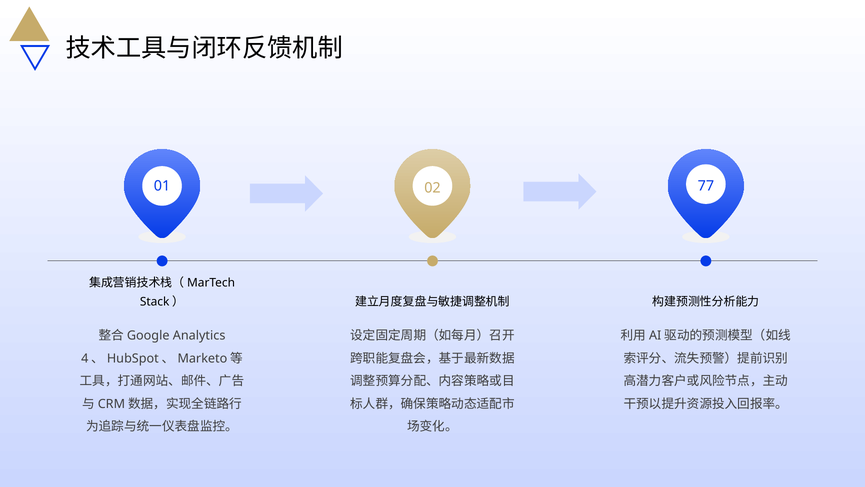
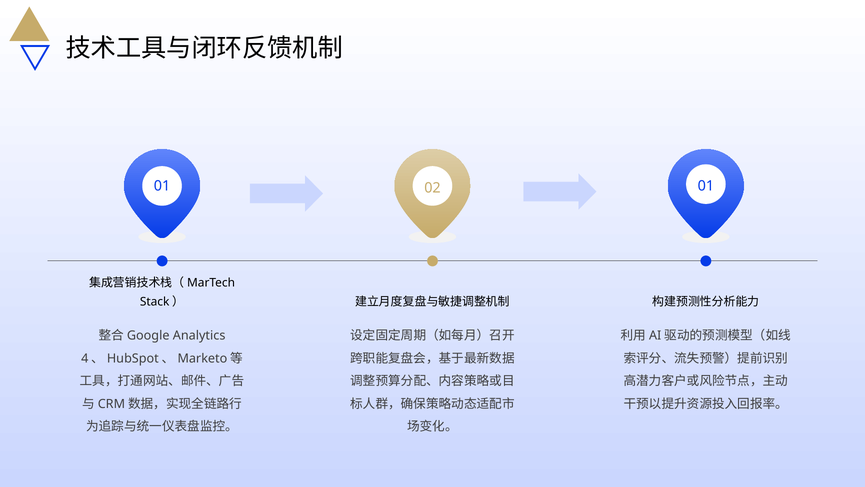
01 77: 77 -> 01 (706, 186)
